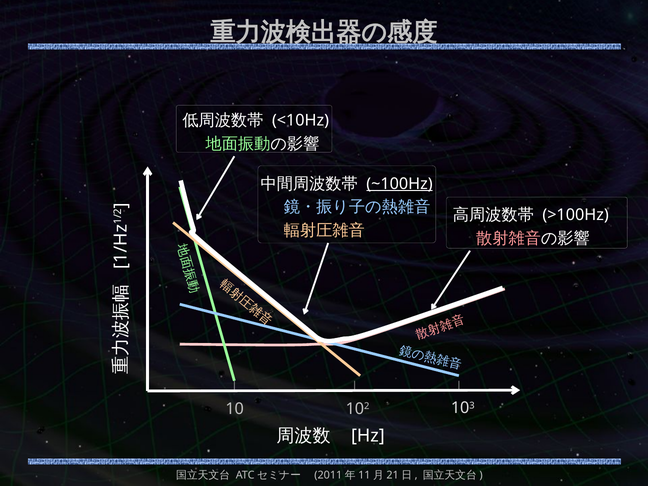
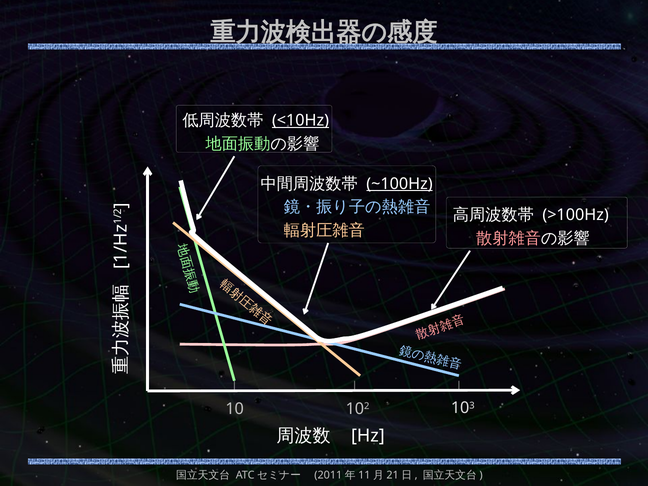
<10Hz underline: none -> present (301, 120)
